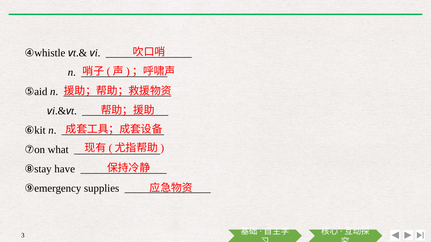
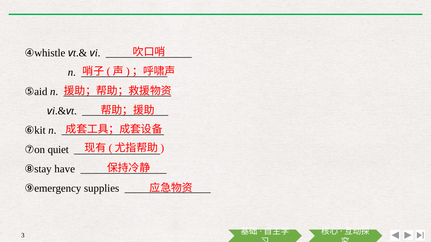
what: what -> quiet (58, 150)
